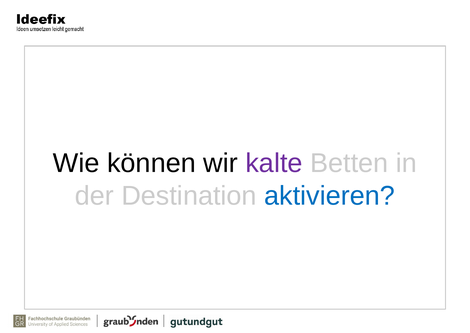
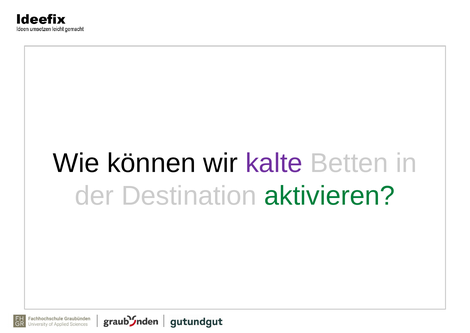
aktivieren colour: blue -> green (330, 195)
